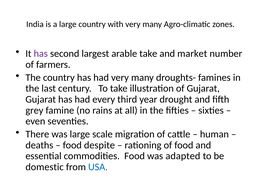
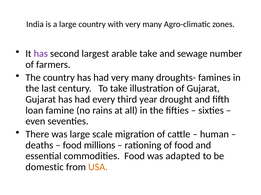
market: market -> sewage (192, 54)
grey: grey -> loan (34, 111)
despite: despite -> millions (100, 146)
USA colour: blue -> orange (98, 168)
